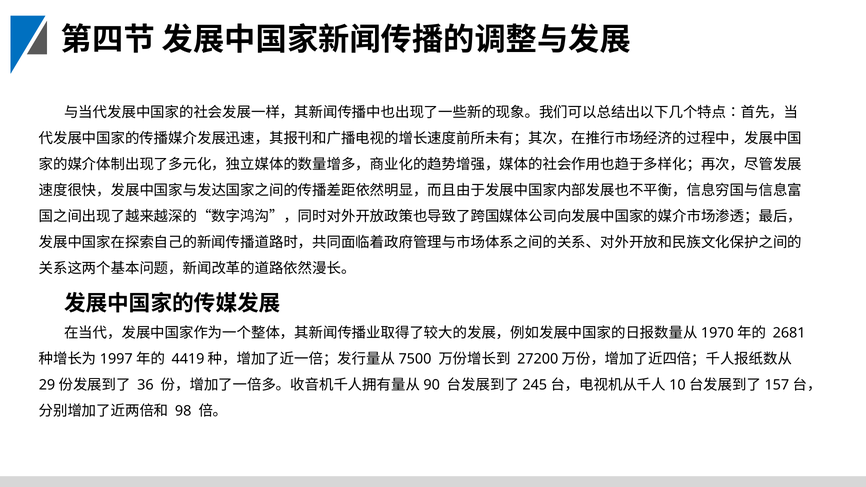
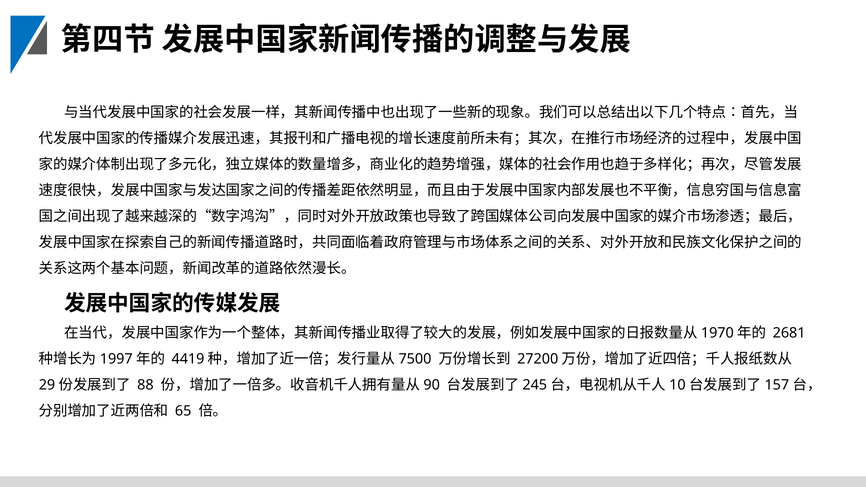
36: 36 -> 88 (145, 385)
98: 98 -> 65 (183, 411)
